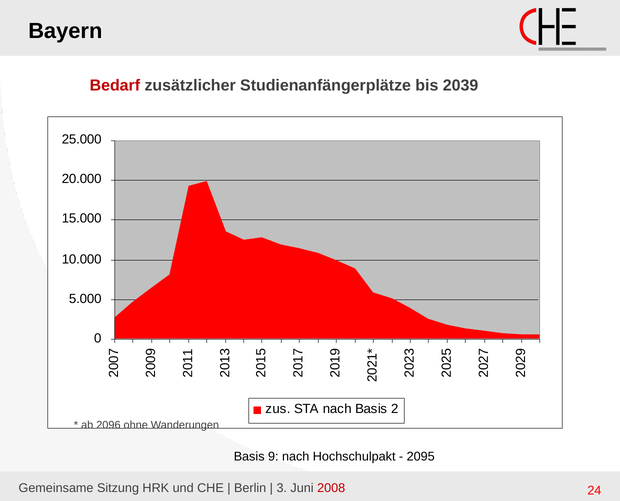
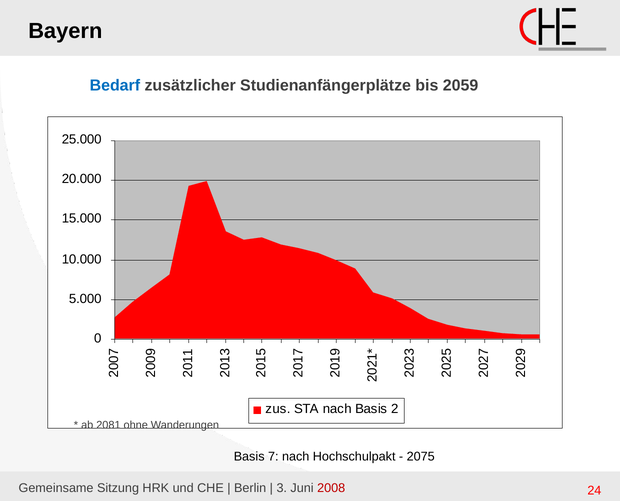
Bedarf colour: red -> blue (115, 85)
2039: 2039 -> 2059 (461, 85)
2096: 2096 -> 2081 (108, 425)
Basis 9: 9 -> 7 (273, 457)
2095: 2095 -> 2075 (421, 457)
